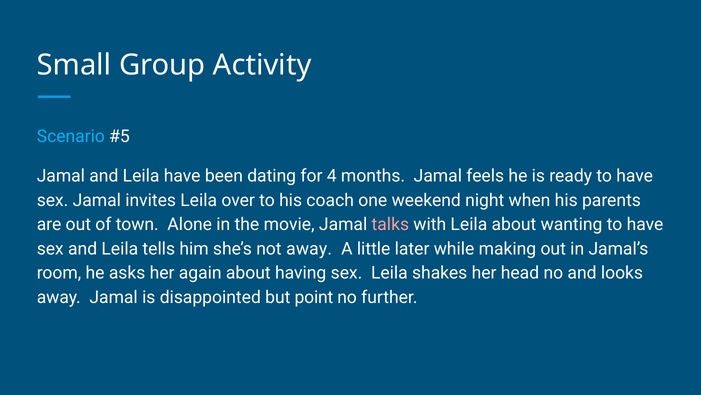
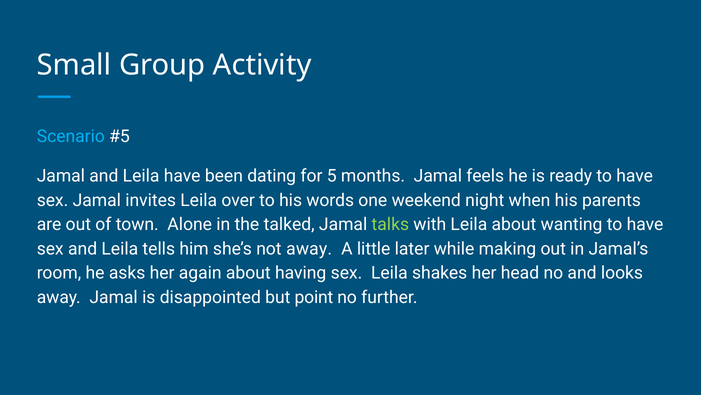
4: 4 -> 5 (332, 176)
coach: coach -> words (330, 200)
movie: movie -> talked (289, 224)
talks colour: pink -> light green (390, 224)
